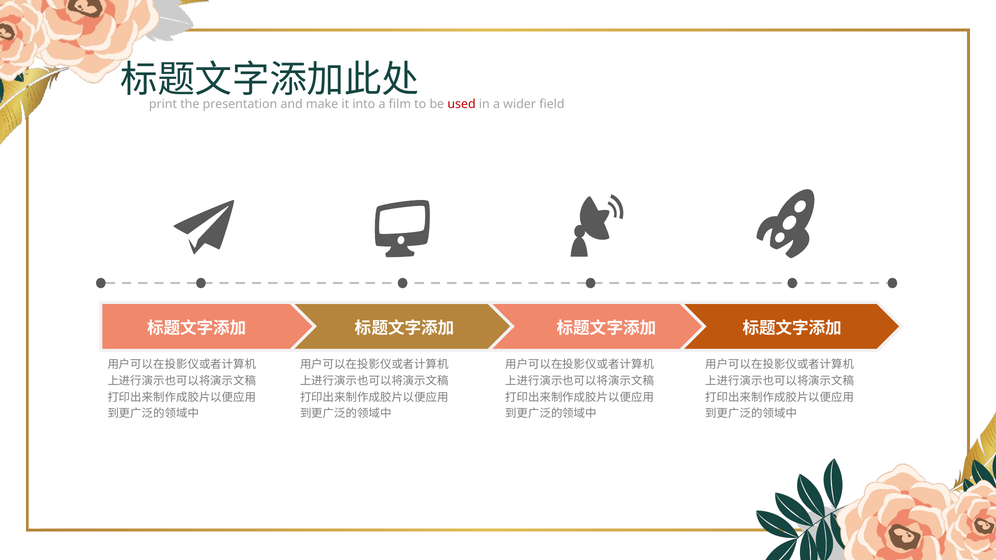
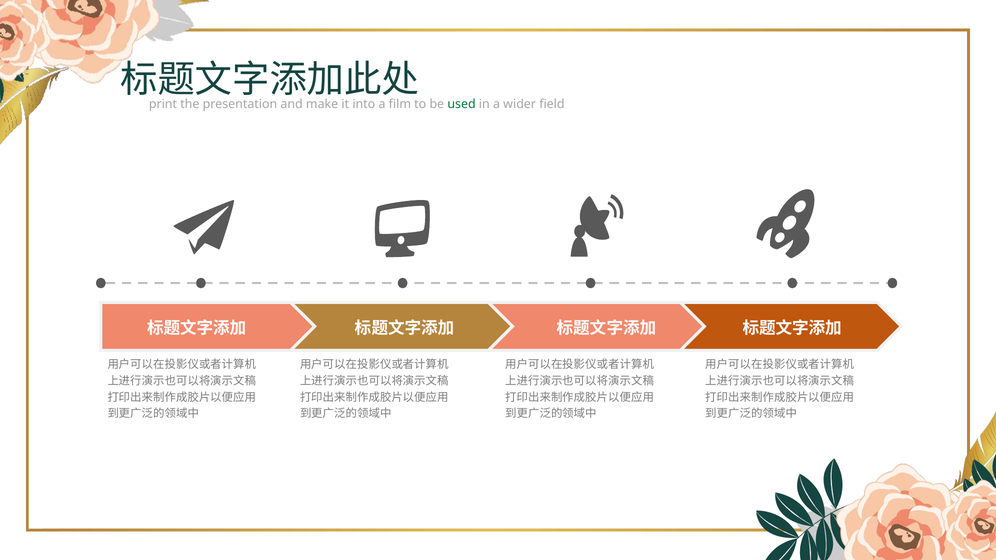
used colour: red -> green (462, 104)
